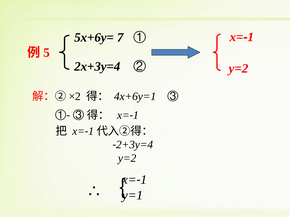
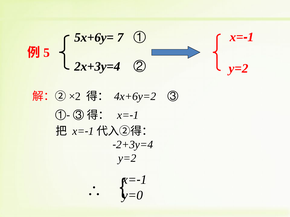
4x+6y=1: 4x+6y=1 -> 4x+6y=2 (135, 97)
y=1: y=1 -> y=0 (133, 196)
